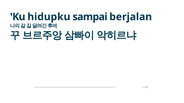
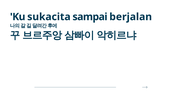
hidupku: hidupku -> sukacita (49, 17)
